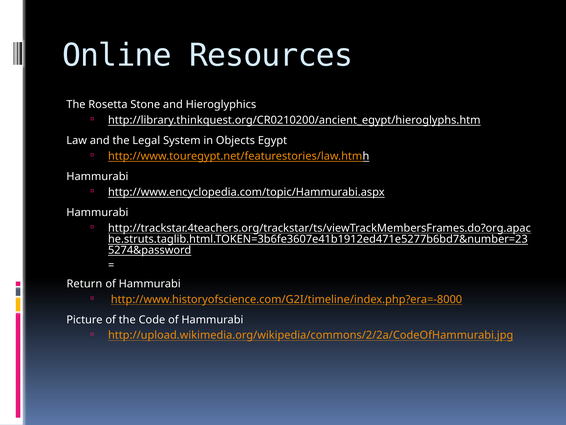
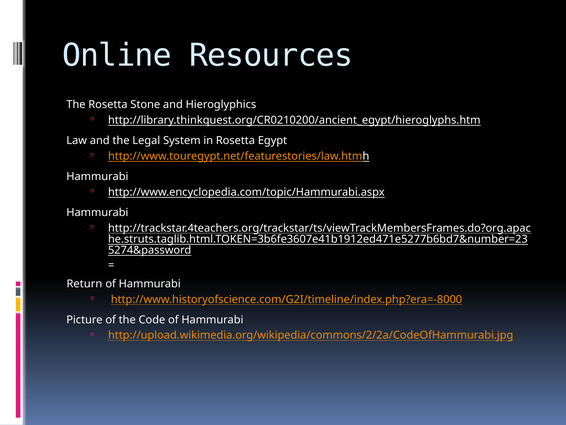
in Objects: Objects -> Rosetta (235, 140)
